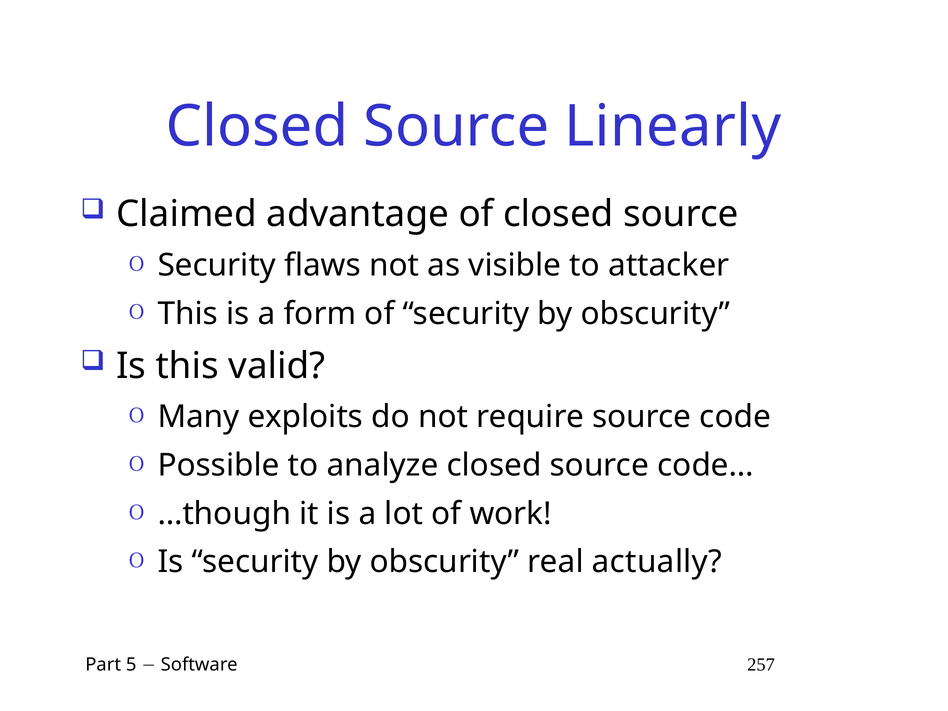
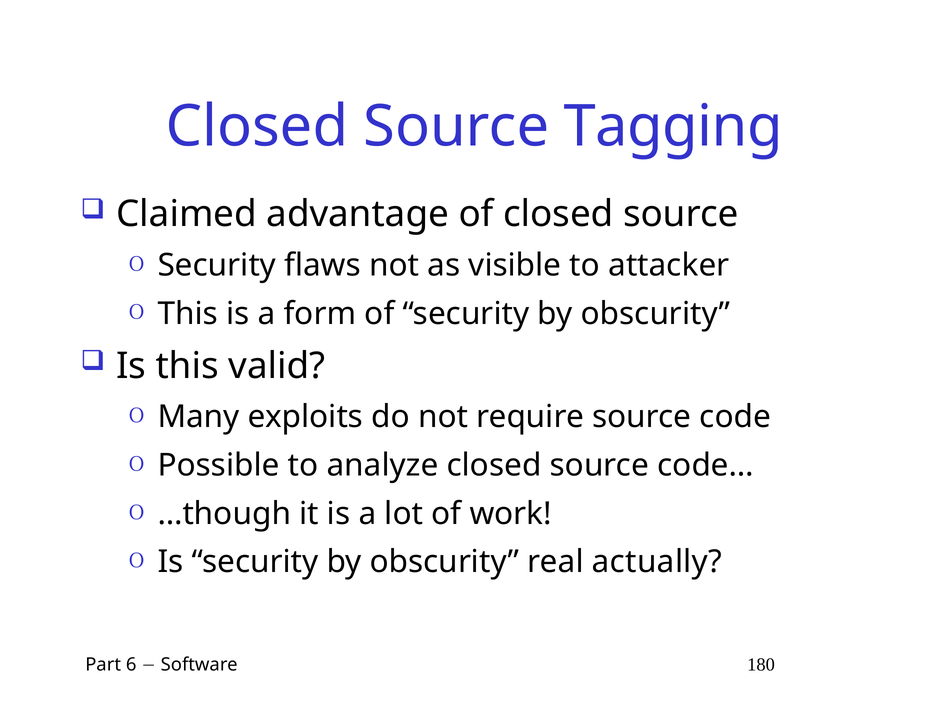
Linearly: Linearly -> Tagging (673, 126)
5: 5 -> 6 (131, 665)
257: 257 -> 180 (761, 665)
